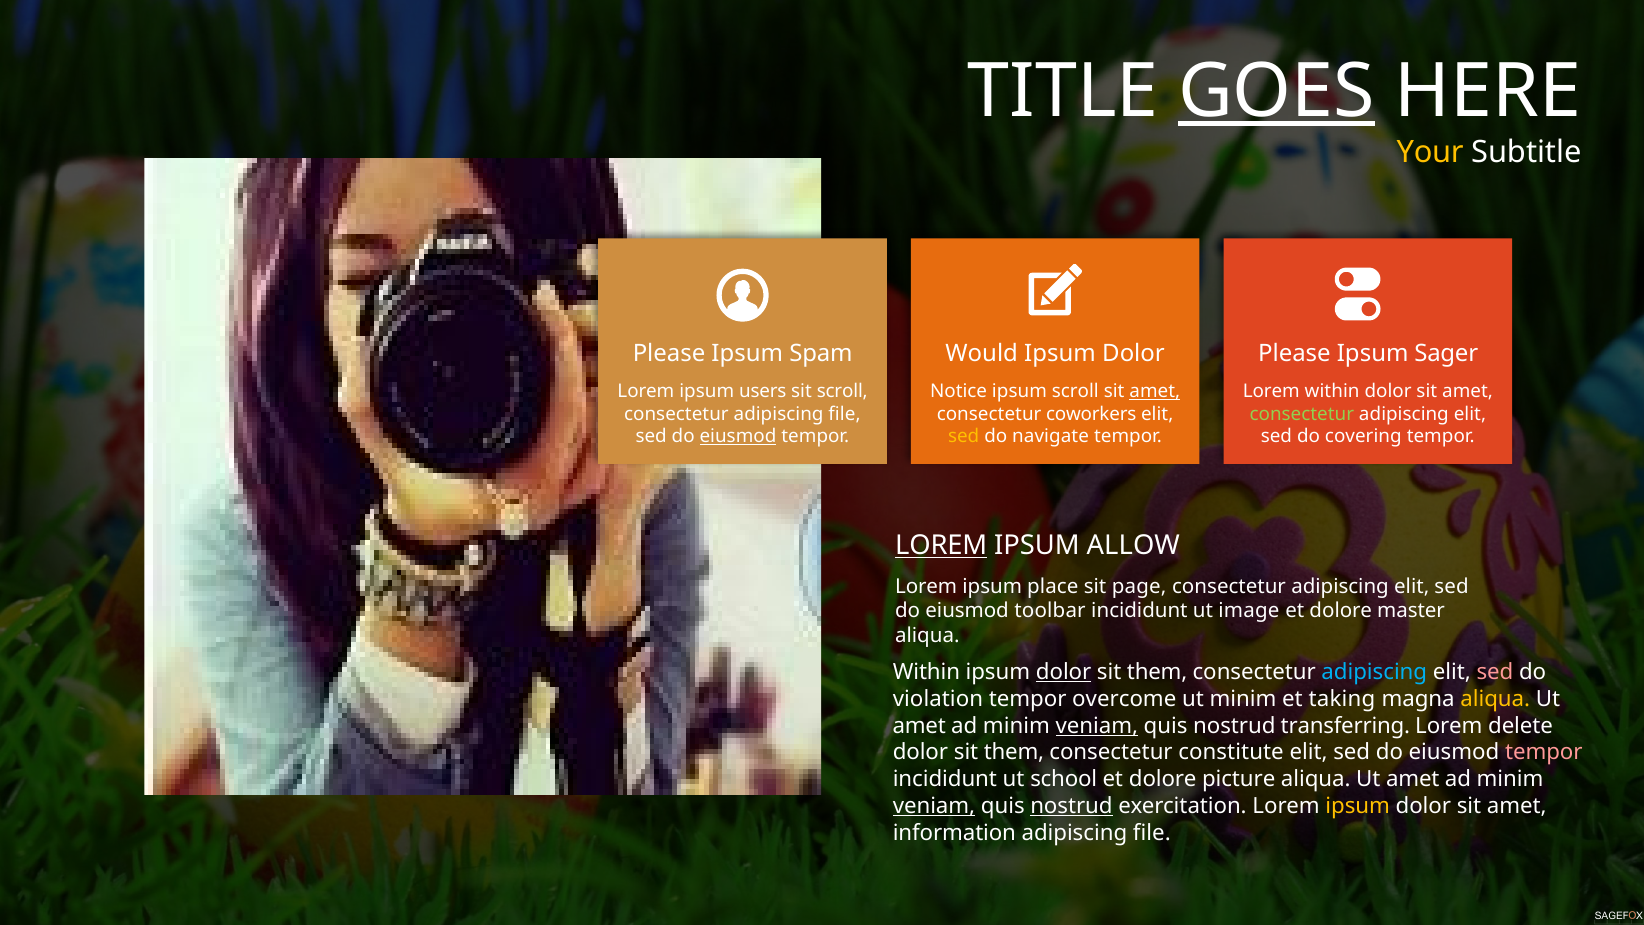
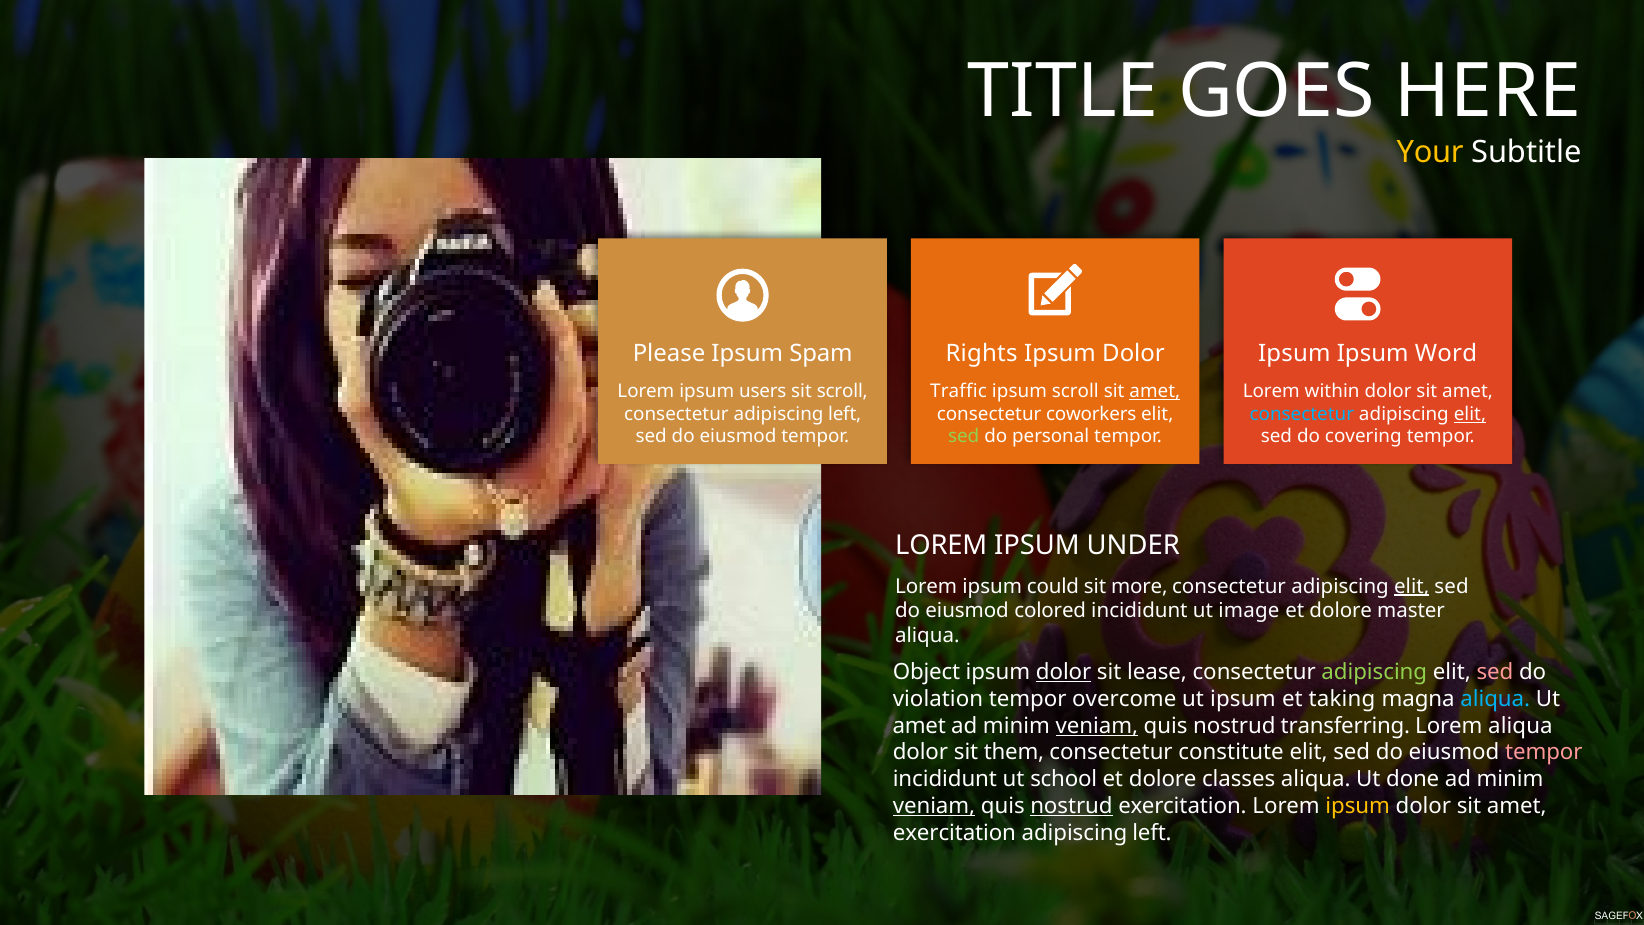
GOES underline: present -> none (1277, 91)
Would: Would -> Rights (982, 354)
Please: Please -> Ipsum (1294, 354)
Sager: Sager -> Word (1446, 354)
Notice: Notice -> Traffic (958, 391)
consectetur adipiscing file: file -> left (845, 414)
consectetur colour: light green -> light blue (1302, 414)
elit underline: none -> present (1470, 414)
eiusmod underline: present -> none (738, 437)
sed colour: yellow -> light green (964, 437)
navigate: navigate -> personal (1051, 437)
LOREM underline: present -> none (941, 545)
ALLOW: ALLOW -> UNDER (1133, 545)
place: place -> could (1053, 586)
page: page -> more (1139, 586)
elit underline: none -> present (1412, 586)
toolbar: toolbar -> colored (1050, 611)
Within: Within -> Object (926, 672)
them: them -> lease (1157, 672)
adipiscing colour: light blue -> light green (1374, 672)
ut minim: minim -> ipsum (1243, 699)
aliqua colour: yellow -> light blue (1495, 699)
Lorem delete: delete -> aliqua (1520, 726)
picture: picture -> classes (1239, 779)
amet: amet -> done (1413, 779)
information: information -> exercitation (954, 833)
file: file -> left (1152, 833)
